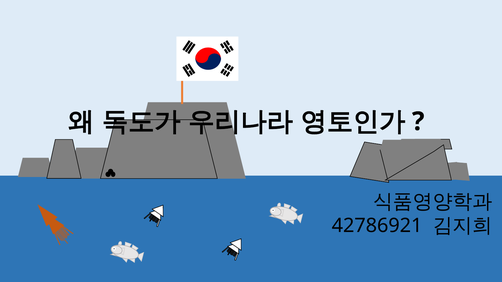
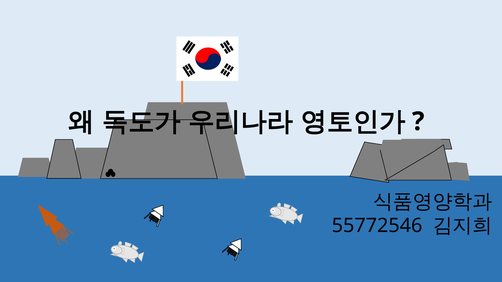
42786921: 42786921 -> 55772546 (377, 226)
